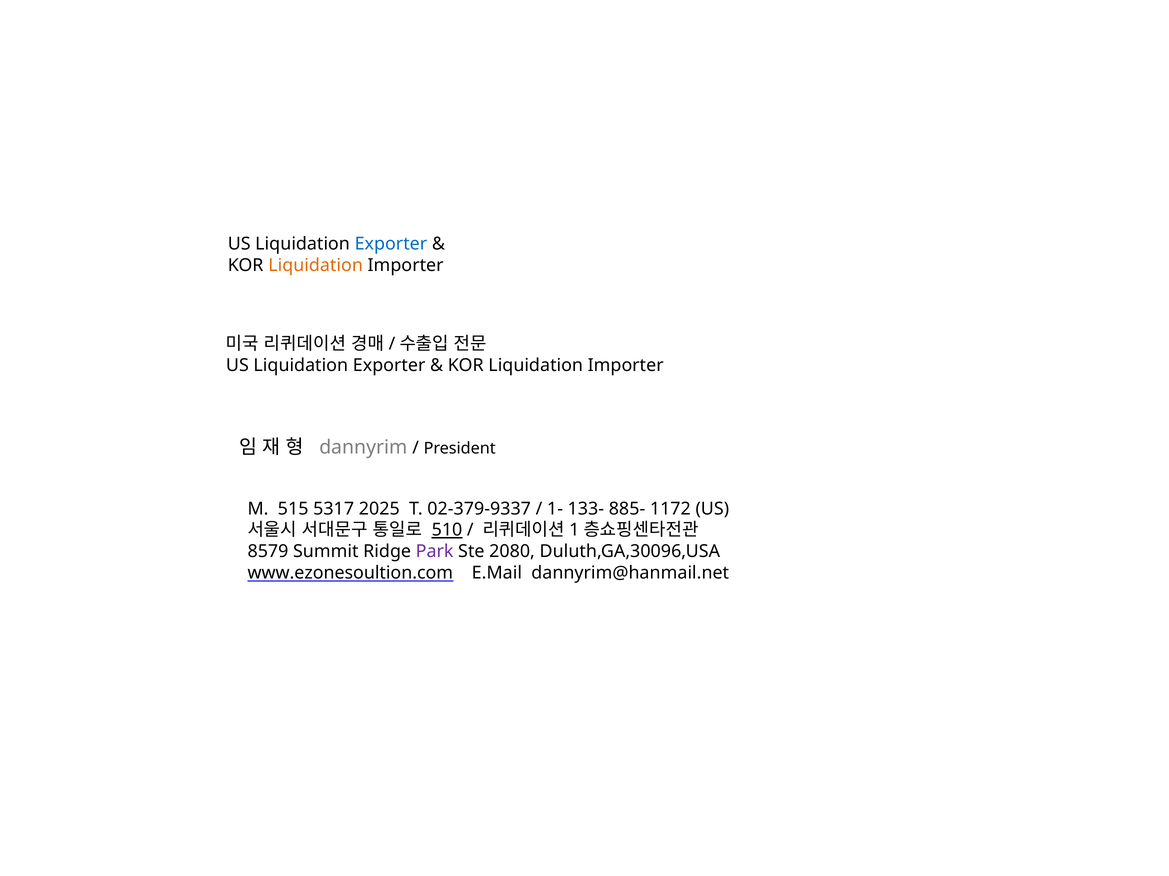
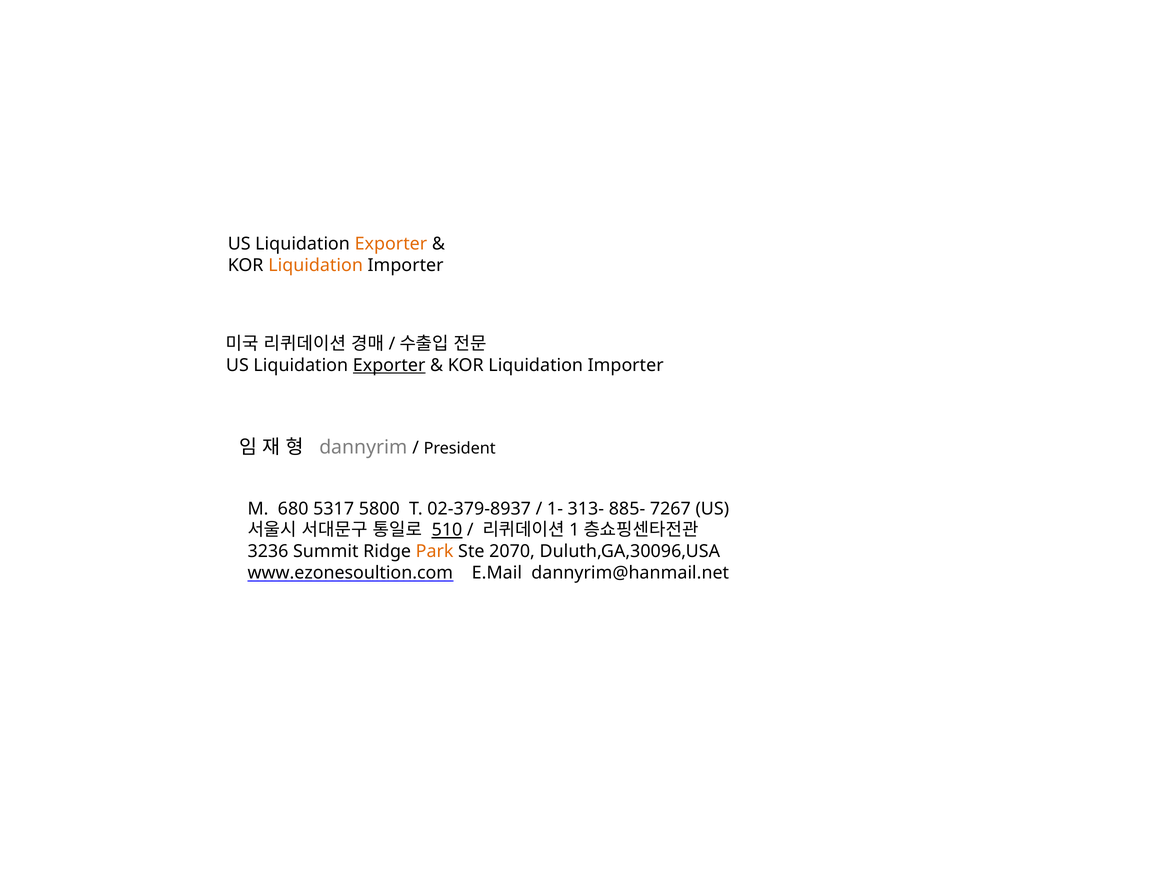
Exporter colour: blue -> orange (391, 244)
Exporter underline: none -> present (389, 365)
515: 515 -> 680 (293, 509)
2025: 2025 -> 5800 (379, 509)
02-379-9337: 02-379-9337 -> 02-379-8937 (479, 509)
133-: 133- -> 313- (586, 509)
1172: 1172 -> 7267 (670, 509)
8579: 8579 -> 3236 (268, 552)
Park colour: purple -> orange (435, 552)
2080: 2080 -> 2070 (512, 552)
